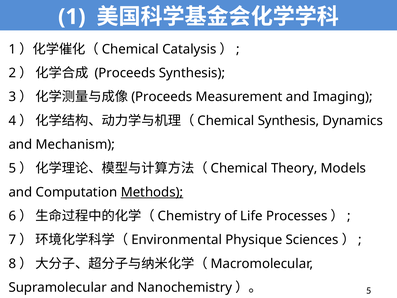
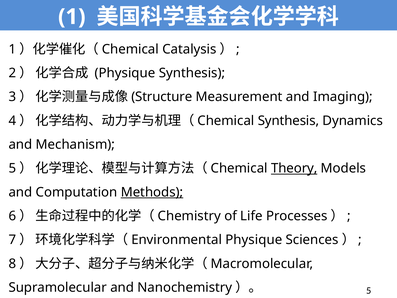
Proceeds: Proceeds -> Physique (125, 73)
Proceeds: Proceeds -> Structure (162, 97)
Theory underline: none -> present (294, 168)
